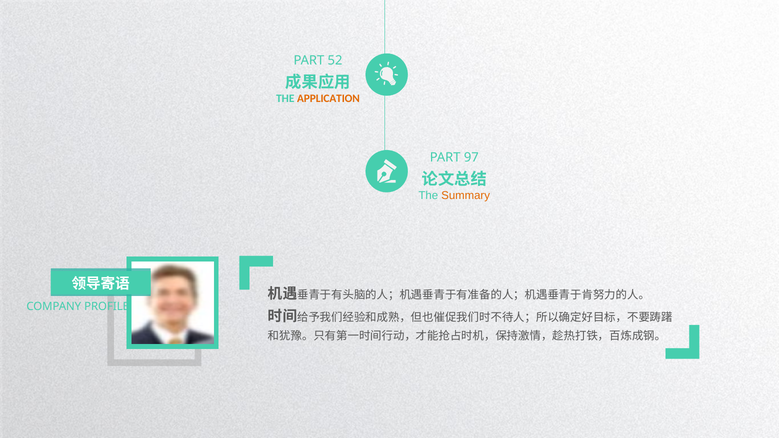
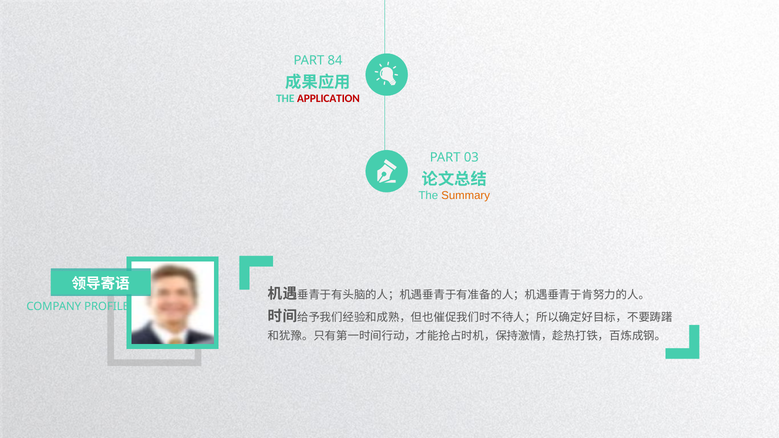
52: 52 -> 84 (335, 60)
APPLICATION colour: orange -> red (328, 98)
97: 97 -> 03 (471, 158)
